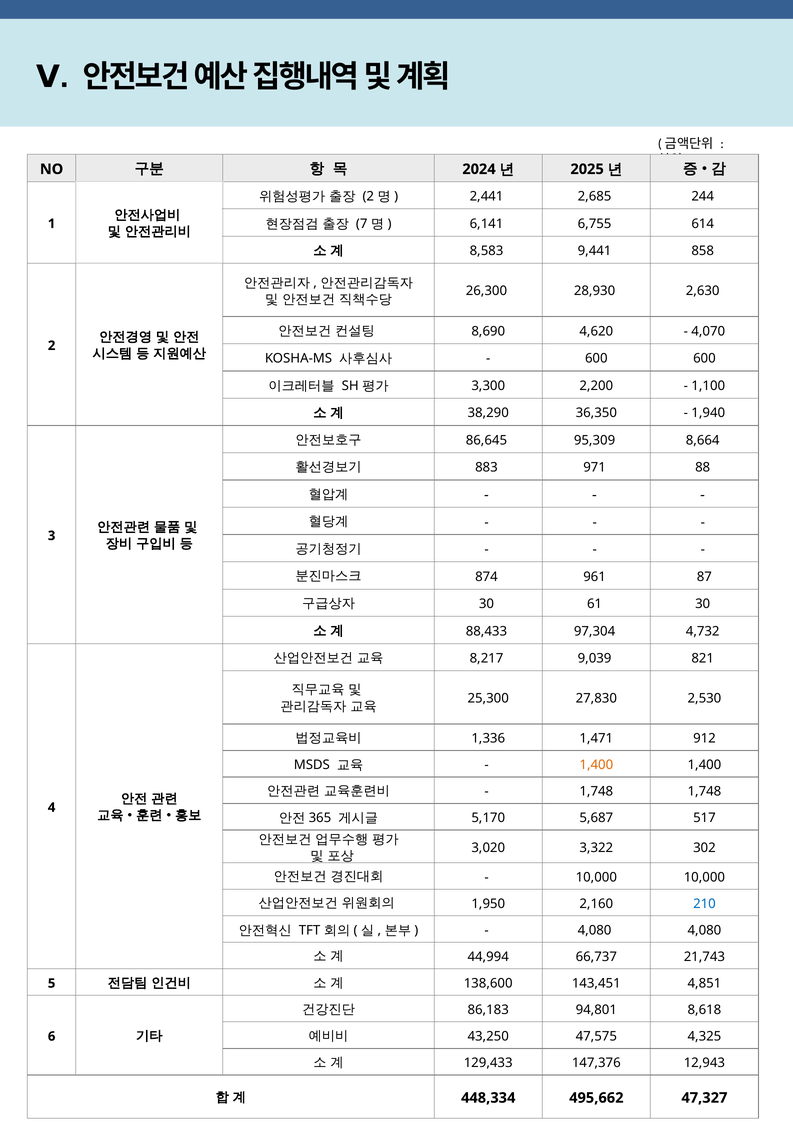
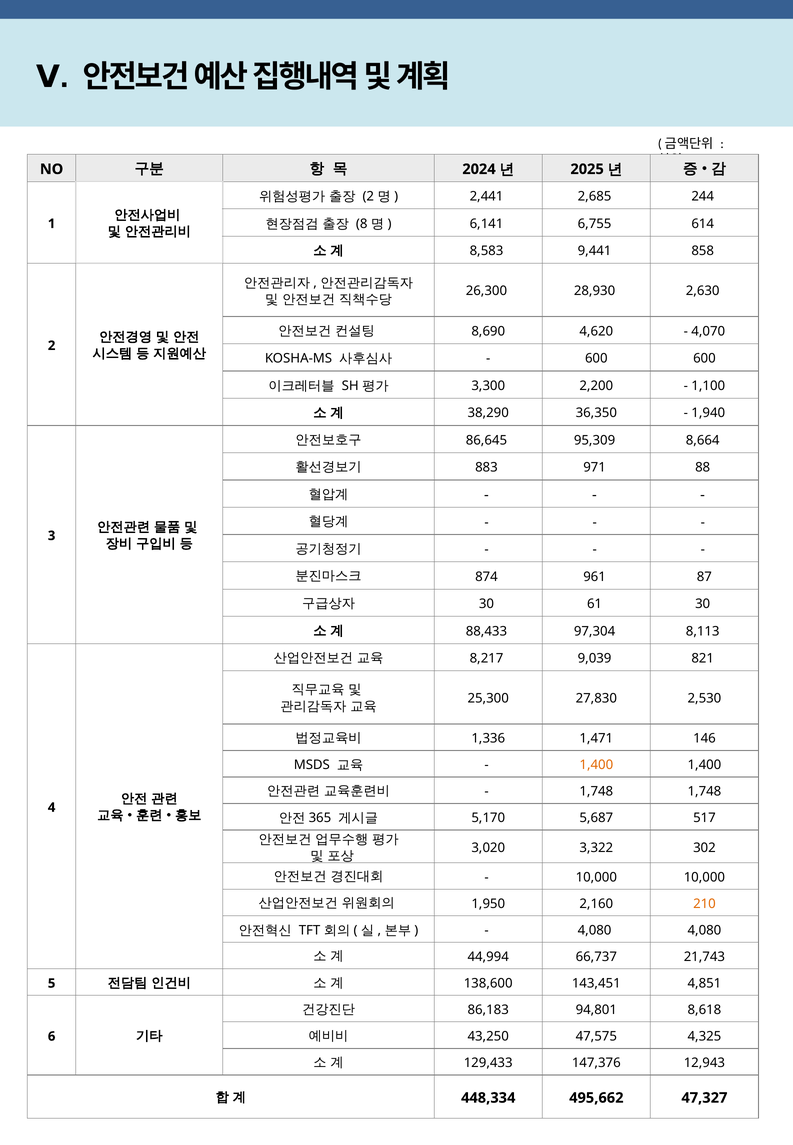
7: 7 -> 8 (362, 224)
4,732: 4,732 -> 8,113 (703, 631)
912: 912 -> 146 (704, 739)
210 colour: blue -> orange (704, 904)
